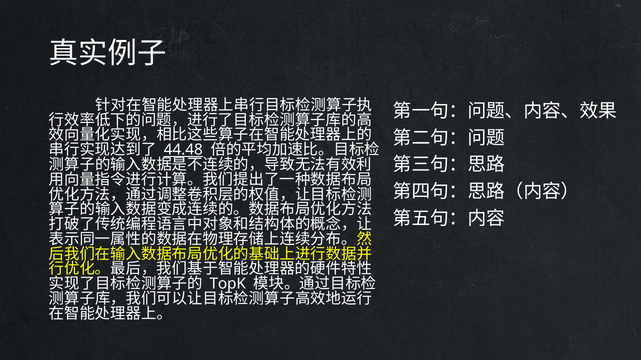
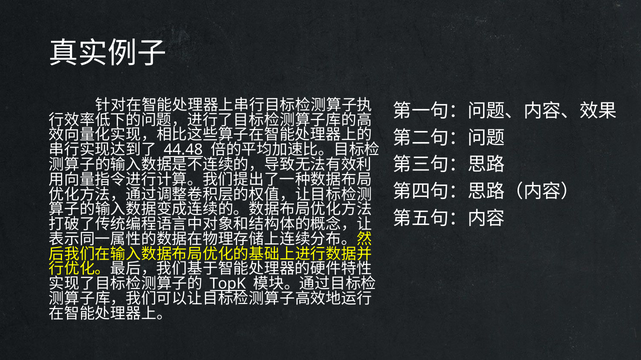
TopK underline: none -> present (228, 284)
